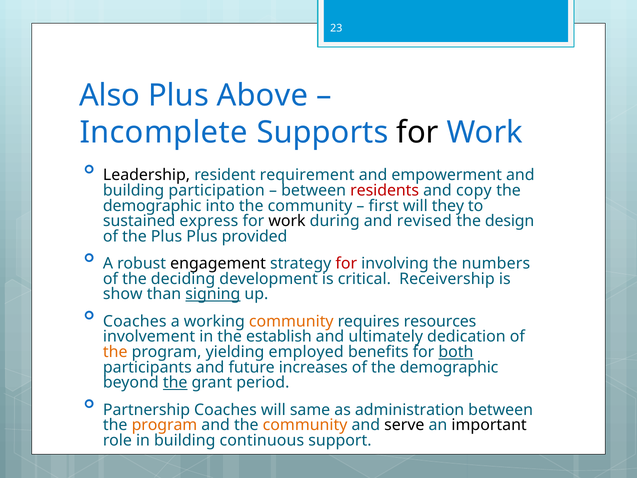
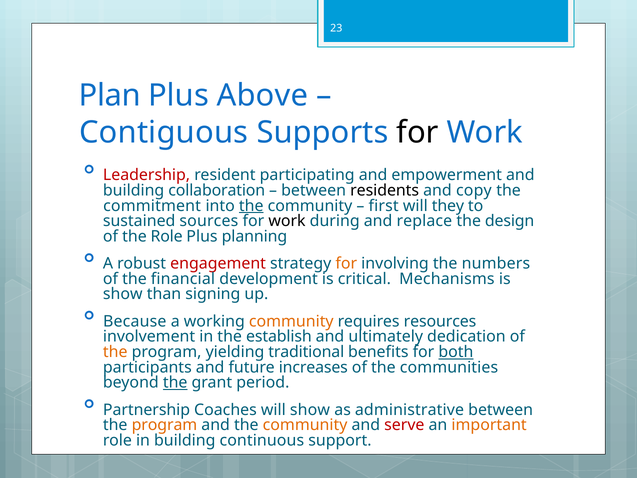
Also: Also -> Plan (110, 96)
Incomplete: Incomplete -> Contiguous (164, 133)
Leadership colour: black -> red (147, 175)
requirement: requirement -> participating (307, 175)
participation: participation -> collaboration (217, 190)
residents colour: red -> black (385, 190)
demographic: demographic -> commitment (152, 206)
the underline: none -> present (251, 206)
express: express -> sources (209, 221)
revised: revised -> replace (424, 221)
the Plus: Plus -> Role (167, 236)
provided: provided -> planning (254, 236)
engagement colour: black -> red (218, 263)
for colour: red -> orange (346, 263)
deciding: deciding -> financial (183, 279)
Receivership: Receivership -> Mechanisms (447, 279)
signing underline: present -> none (213, 294)
Coaches: Coaches -> Because (135, 321)
employed: employed -> traditional (306, 352)
of the demographic: demographic -> communities (449, 367)
will same: same -> show (310, 410)
administration: administration -> administrative (409, 410)
serve colour: black -> red (404, 425)
important colour: black -> orange (489, 425)
